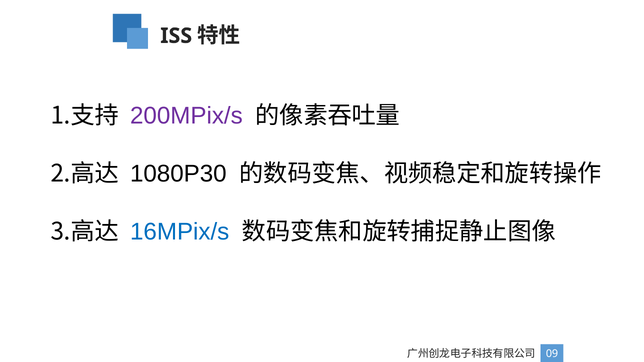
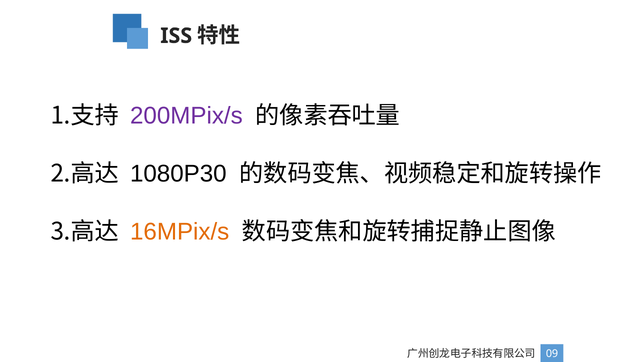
16MPix/s colour: blue -> orange (180, 232)
